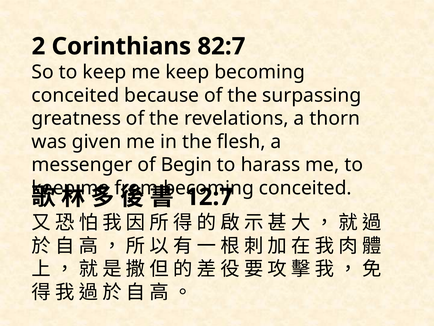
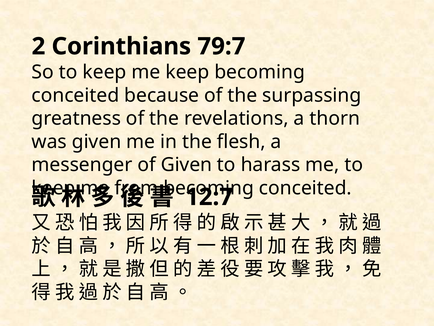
82:7: 82:7 -> 79:7 (221, 46)
of Begin: Begin -> Given (186, 165)
